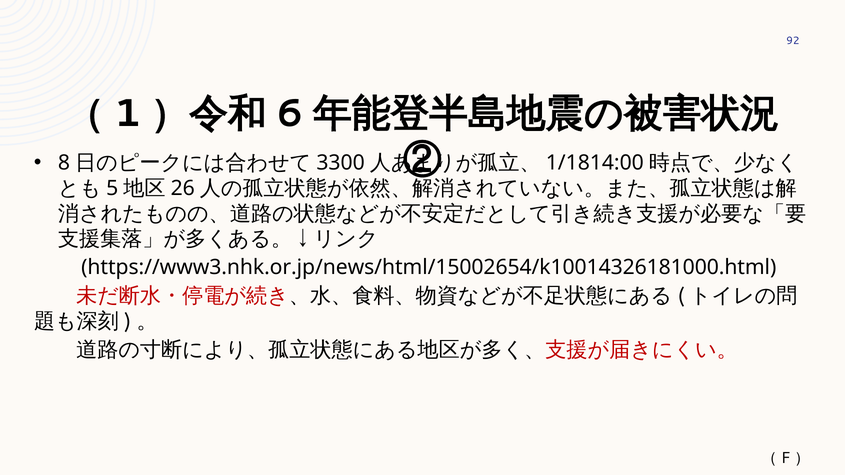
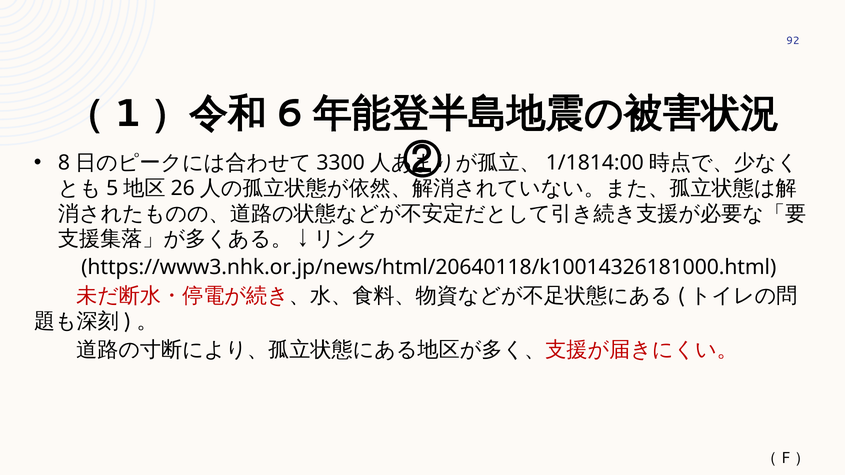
https://www3.nhk.or.jp/news/html/15002654/k10014326181000.html: https://www3.nhk.or.jp/news/html/15002654/k10014326181000.html -> https://www3.nhk.or.jp/news/html/20640118/k10014326181000.html (429, 268)
